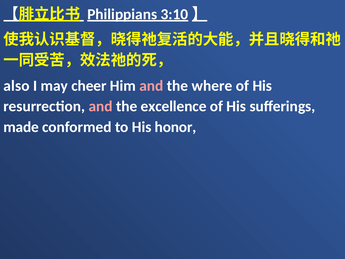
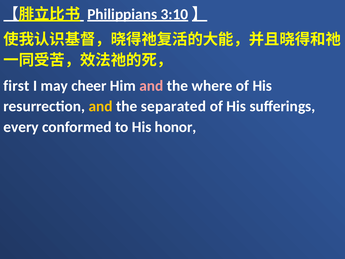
also: also -> first (17, 86)
and colour: pink -> yellow (101, 106)
excellence: excellence -> separated (174, 106)
made: made -> every (21, 127)
